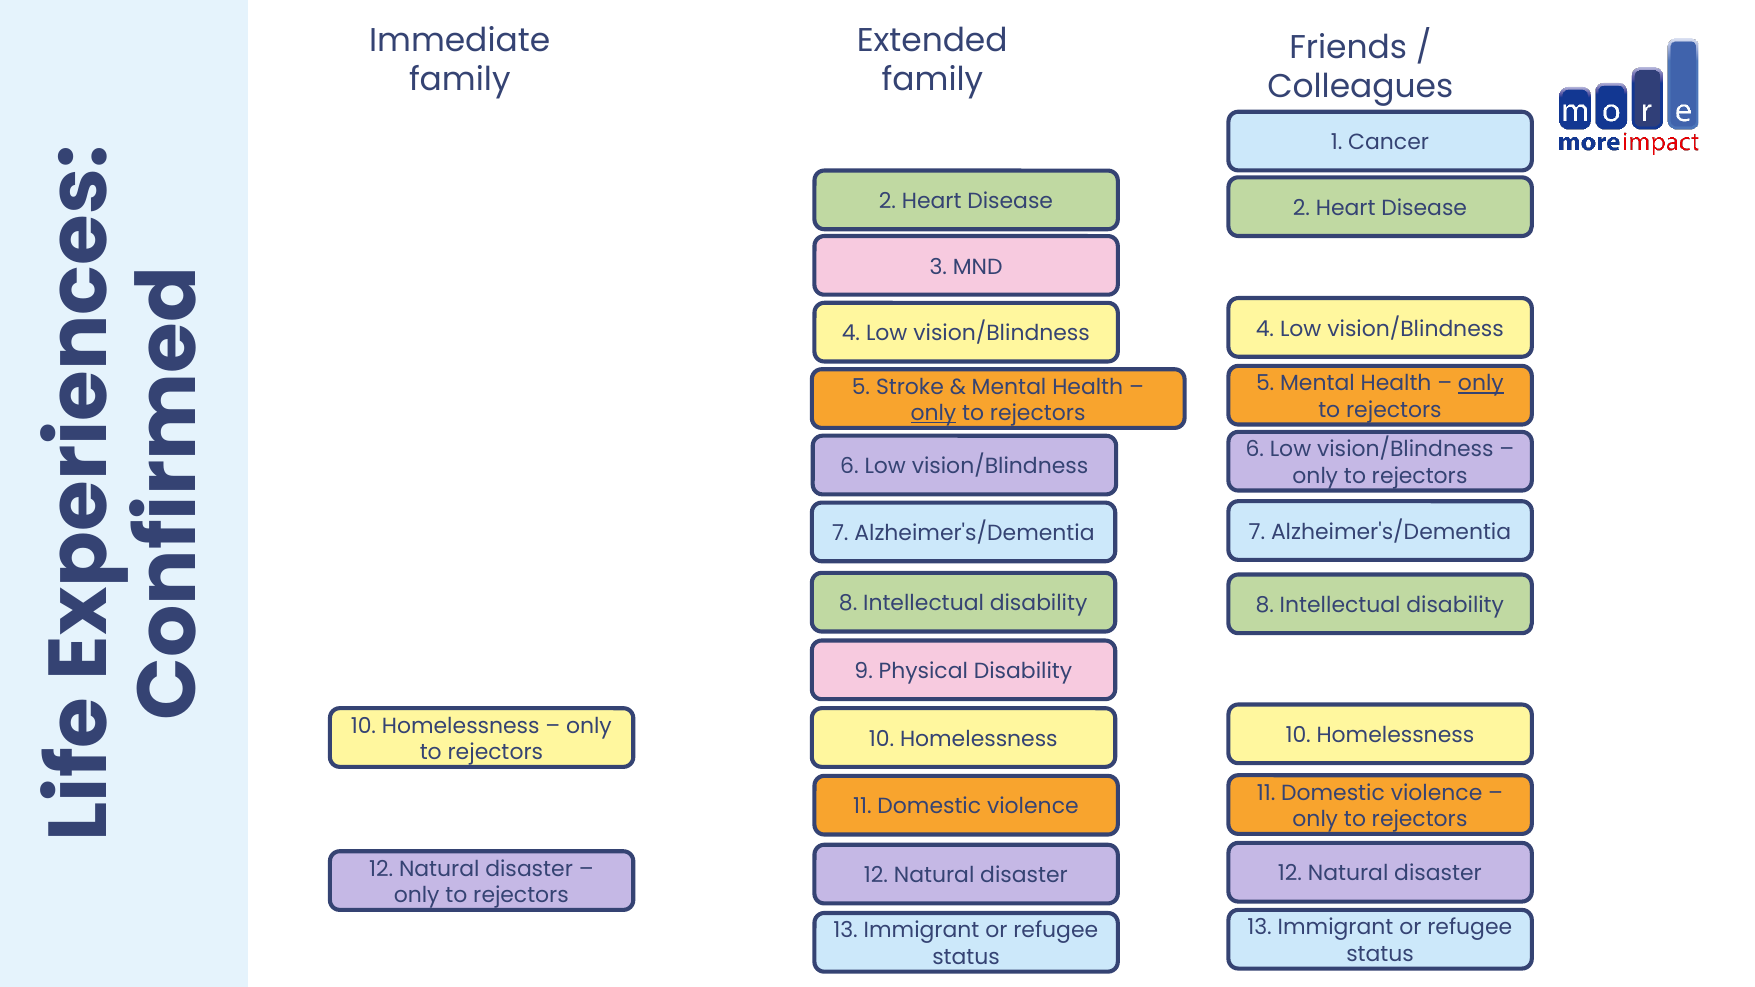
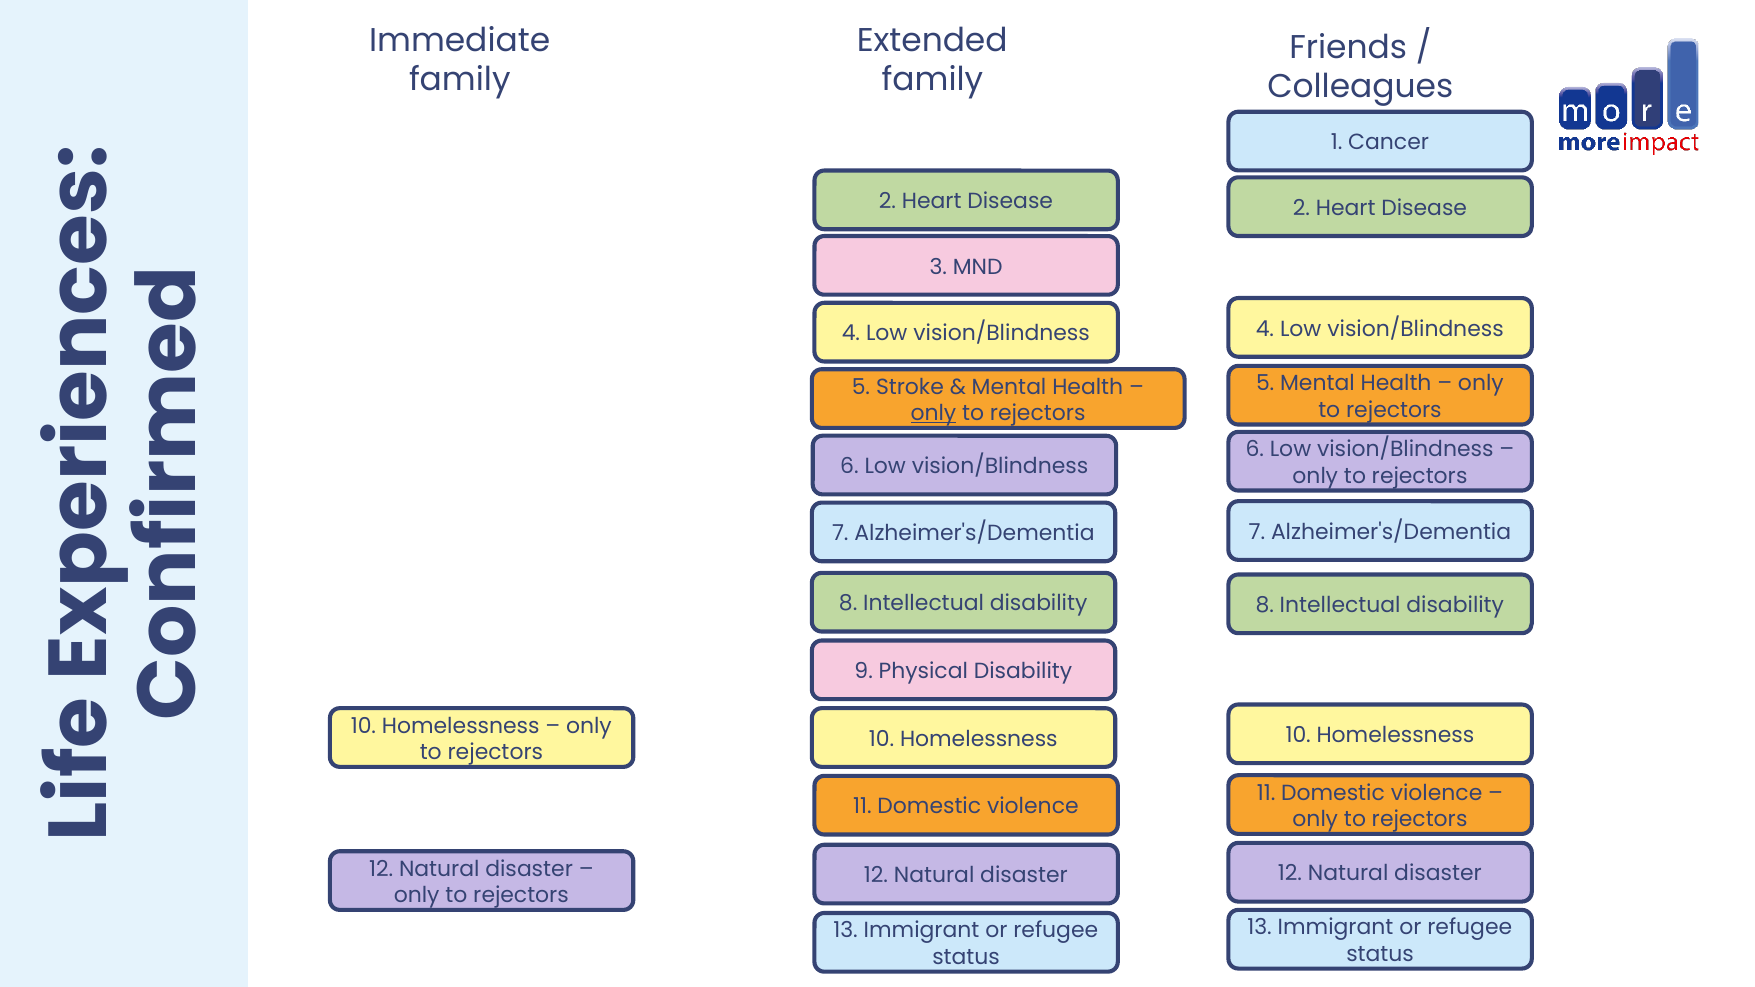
only underline: present -> none (1481, 384)
